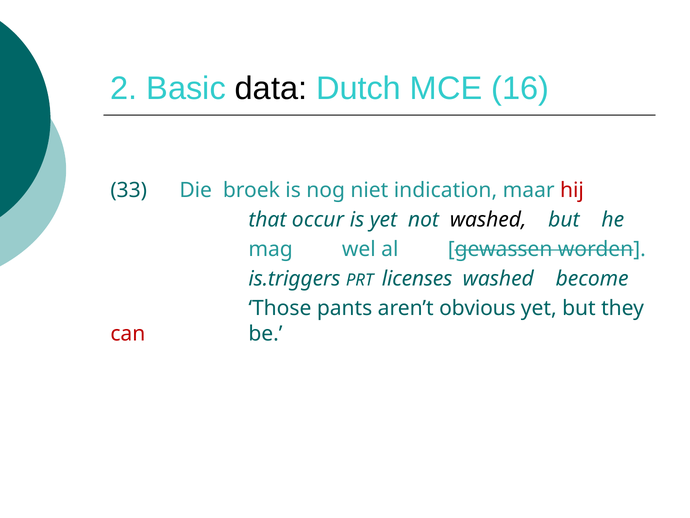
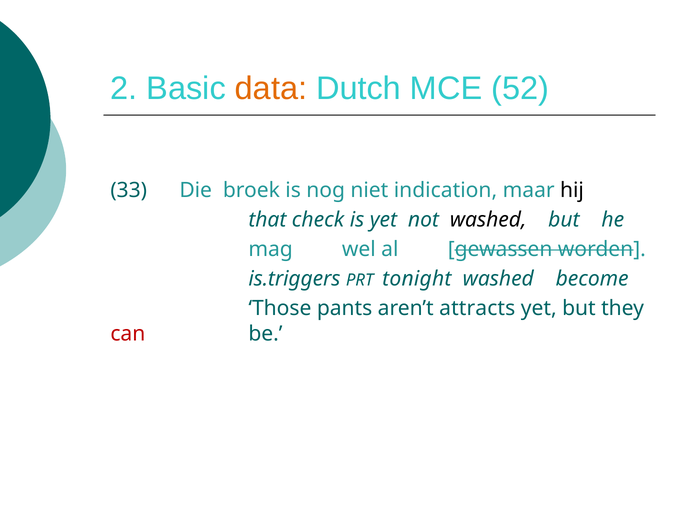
data colour: black -> orange (271, 88)
16: 16 -> 52 (520, 88)
hij colour: red -> black (572, 190)
occur: occur -> check (318, 220)
licenses: licenses -> tonight (417, 279)
obvious: obvious -> attracts (477, 308)
